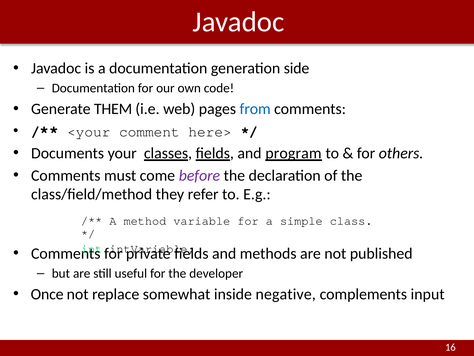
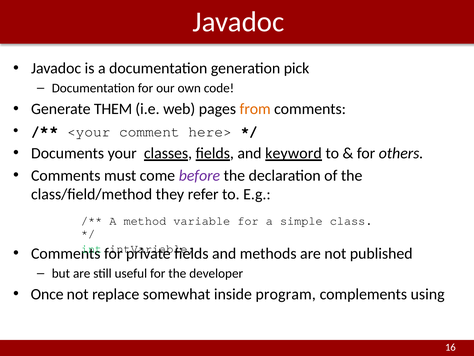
side: side -> pick (297, 68)
from colour: blue -> orange (255, 109)
program: program -> keyword (293, 153)
negative: negative -> program (286, 294)
input: input -> using (428, 294)
